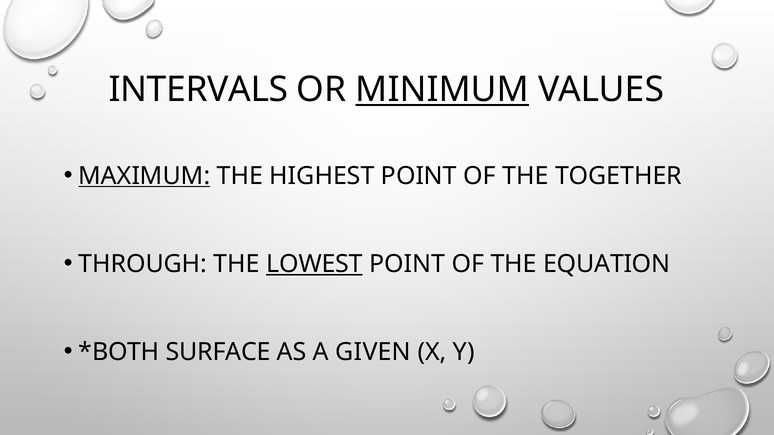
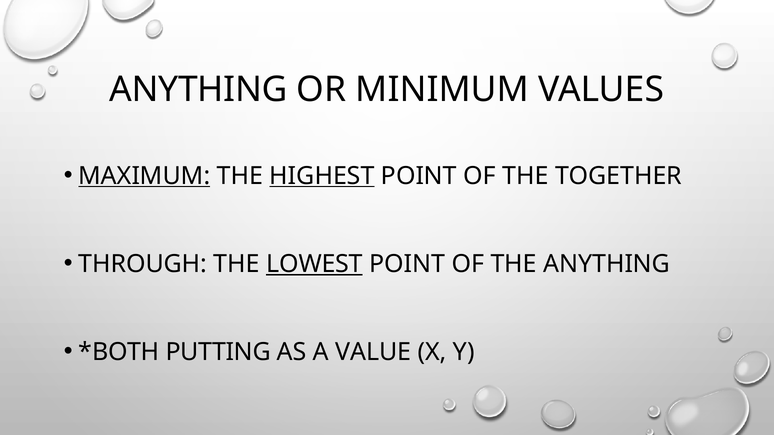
INTERVALS: INTERVALS -> ANYTHING (198, 90)
MINIMUM underline: present -> none (442, 90)
HIGHEST underline: none -> present (322, 176)
THE EQUATION: EQUATION -> ANYTHING (607, 264)
SURFACE: SURFACE -> PUTTING (218, 352)
GIVEN: GIVEN -> VALUE (373, 352)
